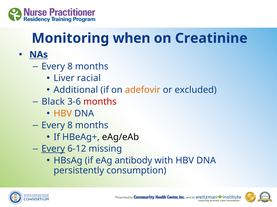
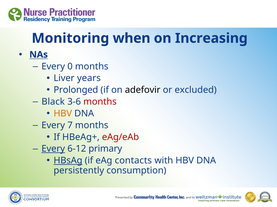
Creatinine: Creatinine -> Increasing (211, 38)
8: 8 -> 0 (70, 67)
racial: racial -> years (89, 78)
Additional: Additional -> Prolonged (76, 90)
adefovir colour: orange -> black (143, 90)
8: 8 -> 7 (70, 126)
eAg/eAb colour: black -> red (121, 137)
missing: missing -> primary (105, 149)
HBsAg underline: none -> present (68, 161)
antibody: antibody -> contacts (133, 161)
